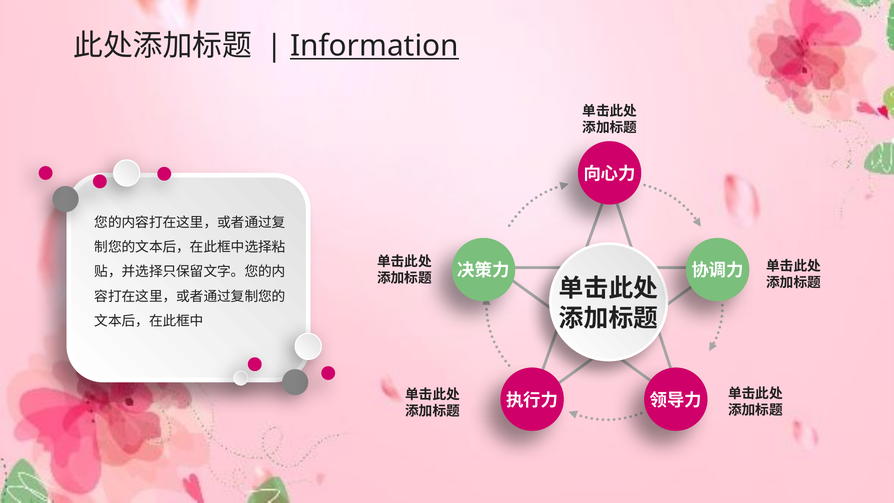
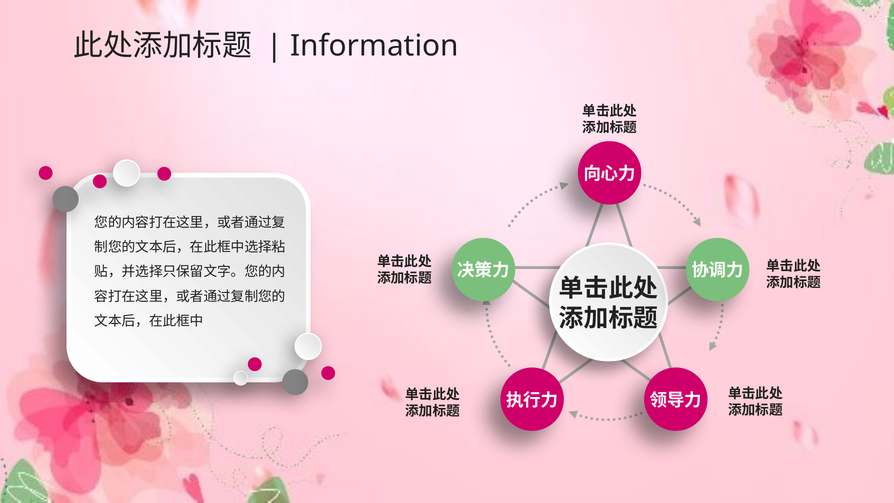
Information underline: present -> none (374, 46)
